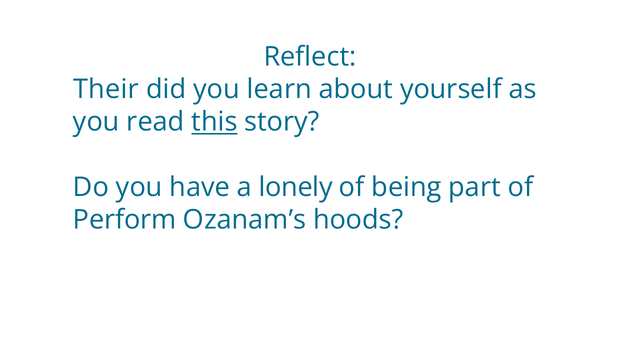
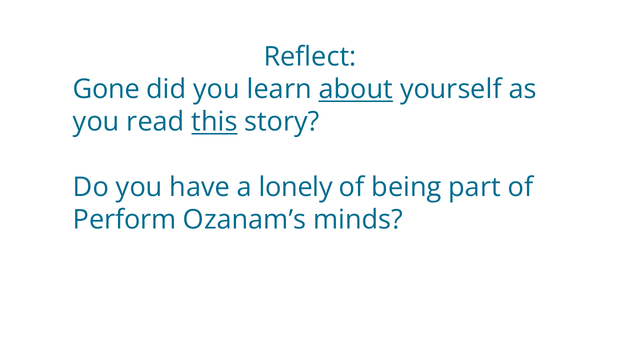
Their: Their -> Gone (106, 89)
about underline: none -> present (356, 89)
hoods: hoods -> minds (358, 220)
